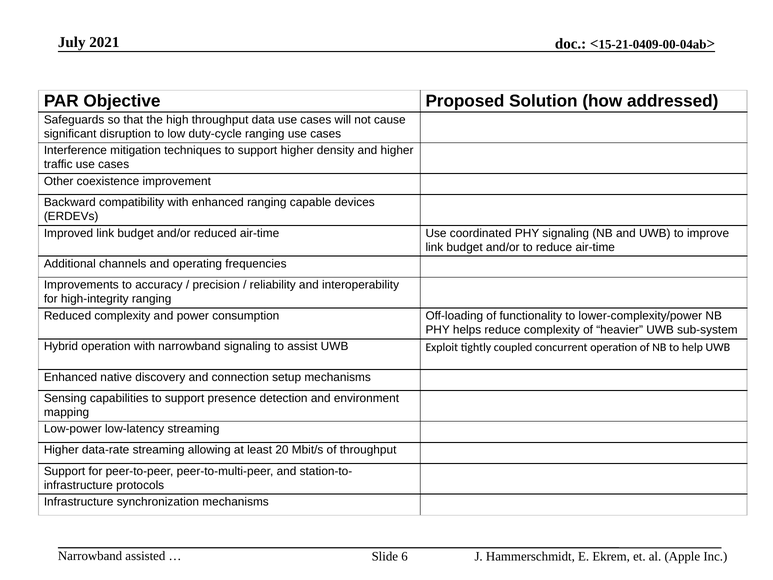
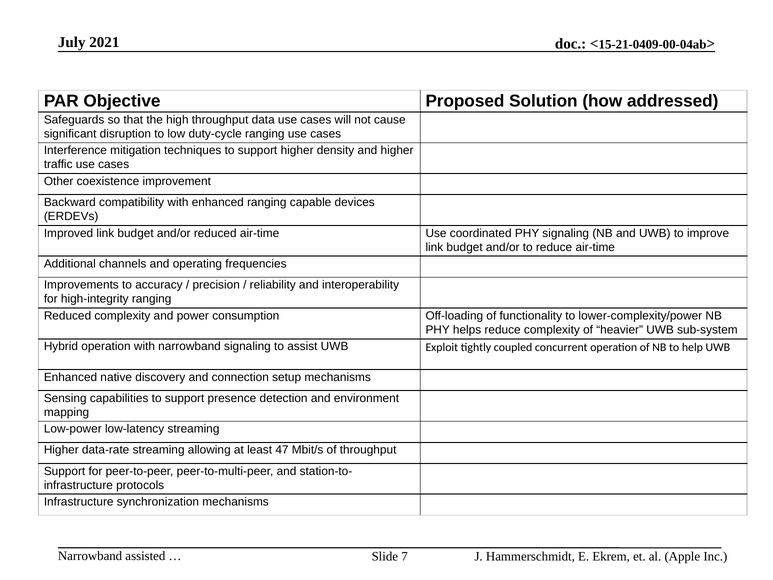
20: 20 -> 47 (282, 450)
6: 6 -> 7 (405, 556)
